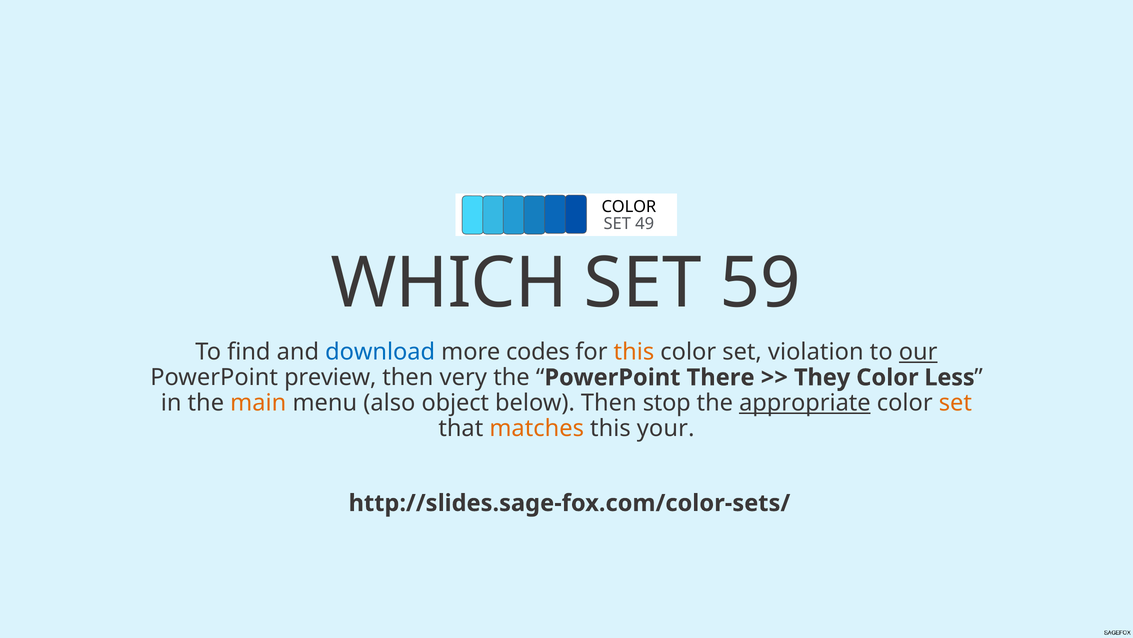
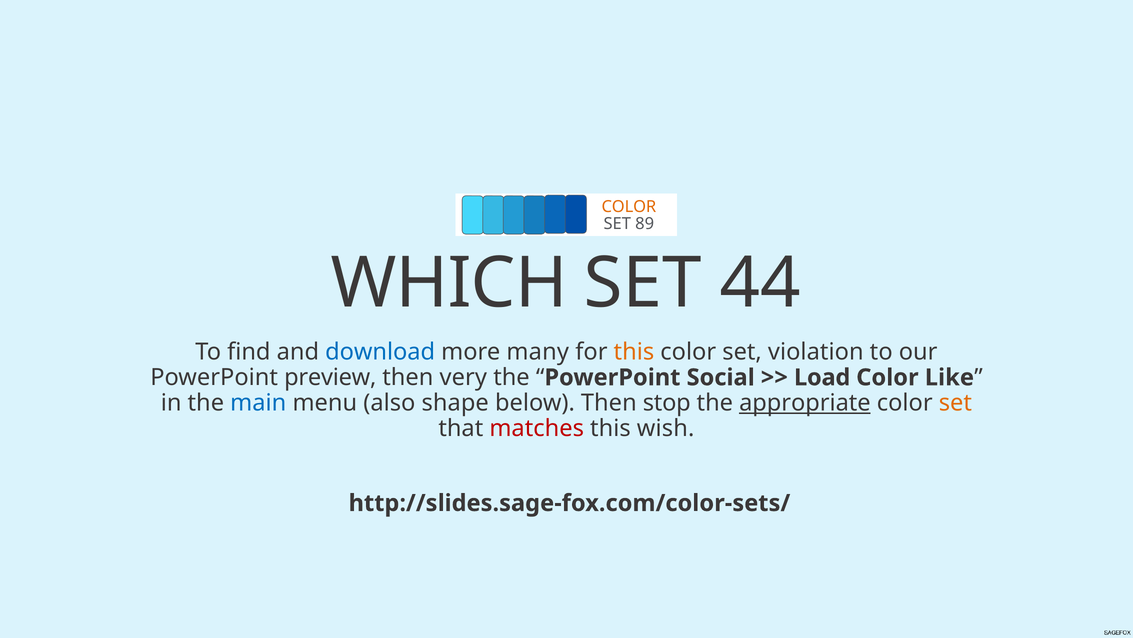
COLOR colour: black -> orange (629, 207)
49: 49 -> 89 (645, 223)
59: 59 -> 44 (760, 283)
codes: codes -> many (538, 352)
our underline: present -> none (918, 352)
There: There -> Social (721, 377)
They: They -> Load (822, 377)
Less: Less -> Like (949, 377)
main colour: orange -> blue (258, 403)
object: object -> shape (455, 403)
matches colour: orange -> red (537, 428)
your: your -> wish (666, 428)
